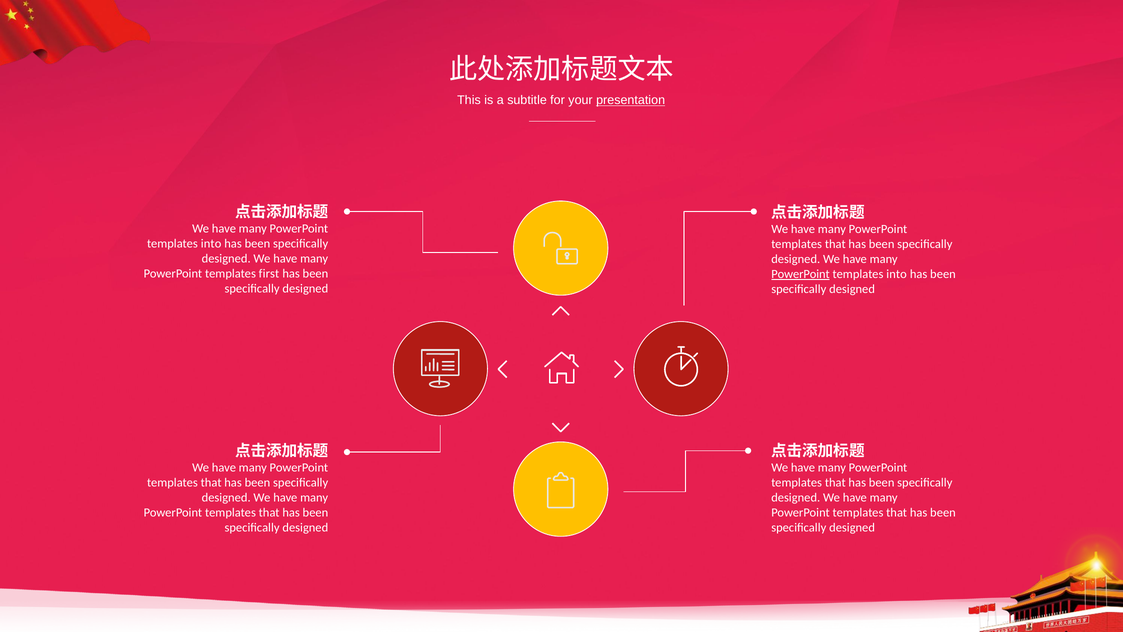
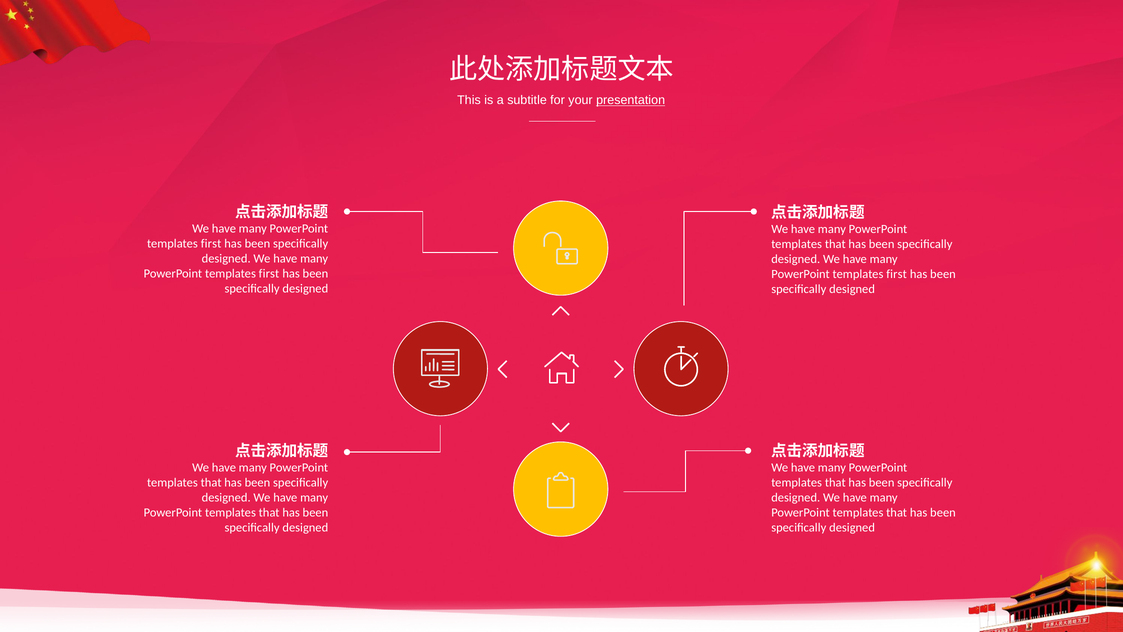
into: into -> first (211, 244)
PowerPoint underline: present -> none (801, 274)
into: into -> first (897, 274)
